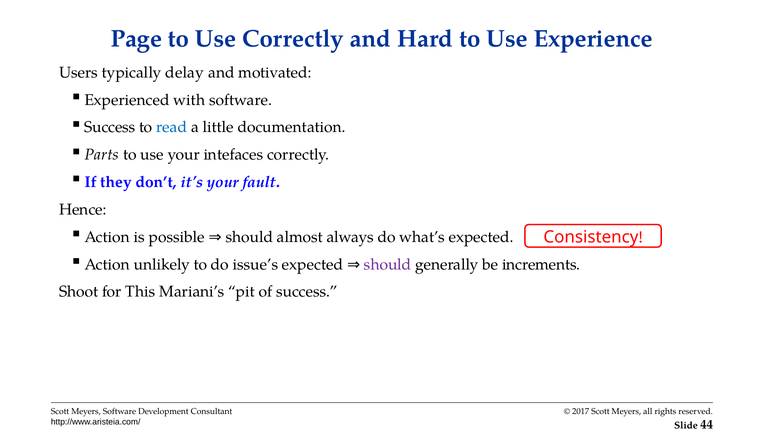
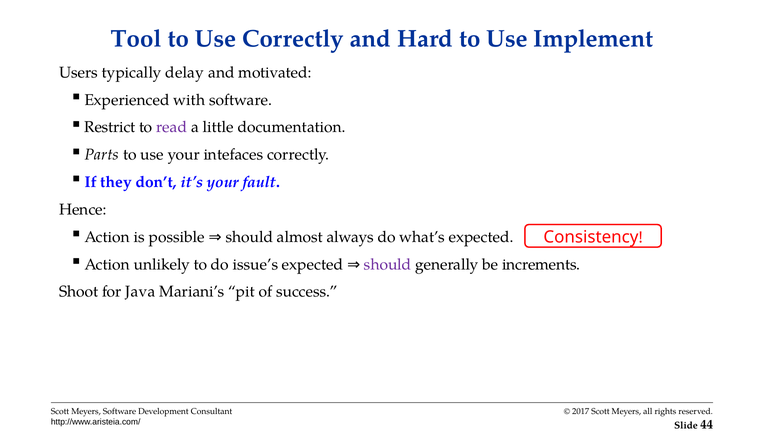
Page: Page -> Tool (136, 39)
Experience: Experience -> Implement (593, 39)
Success: Success -> Restrict (110, 127)
read colour: blue -> purple (172, 127)
This: This -> Java (140, 292)
